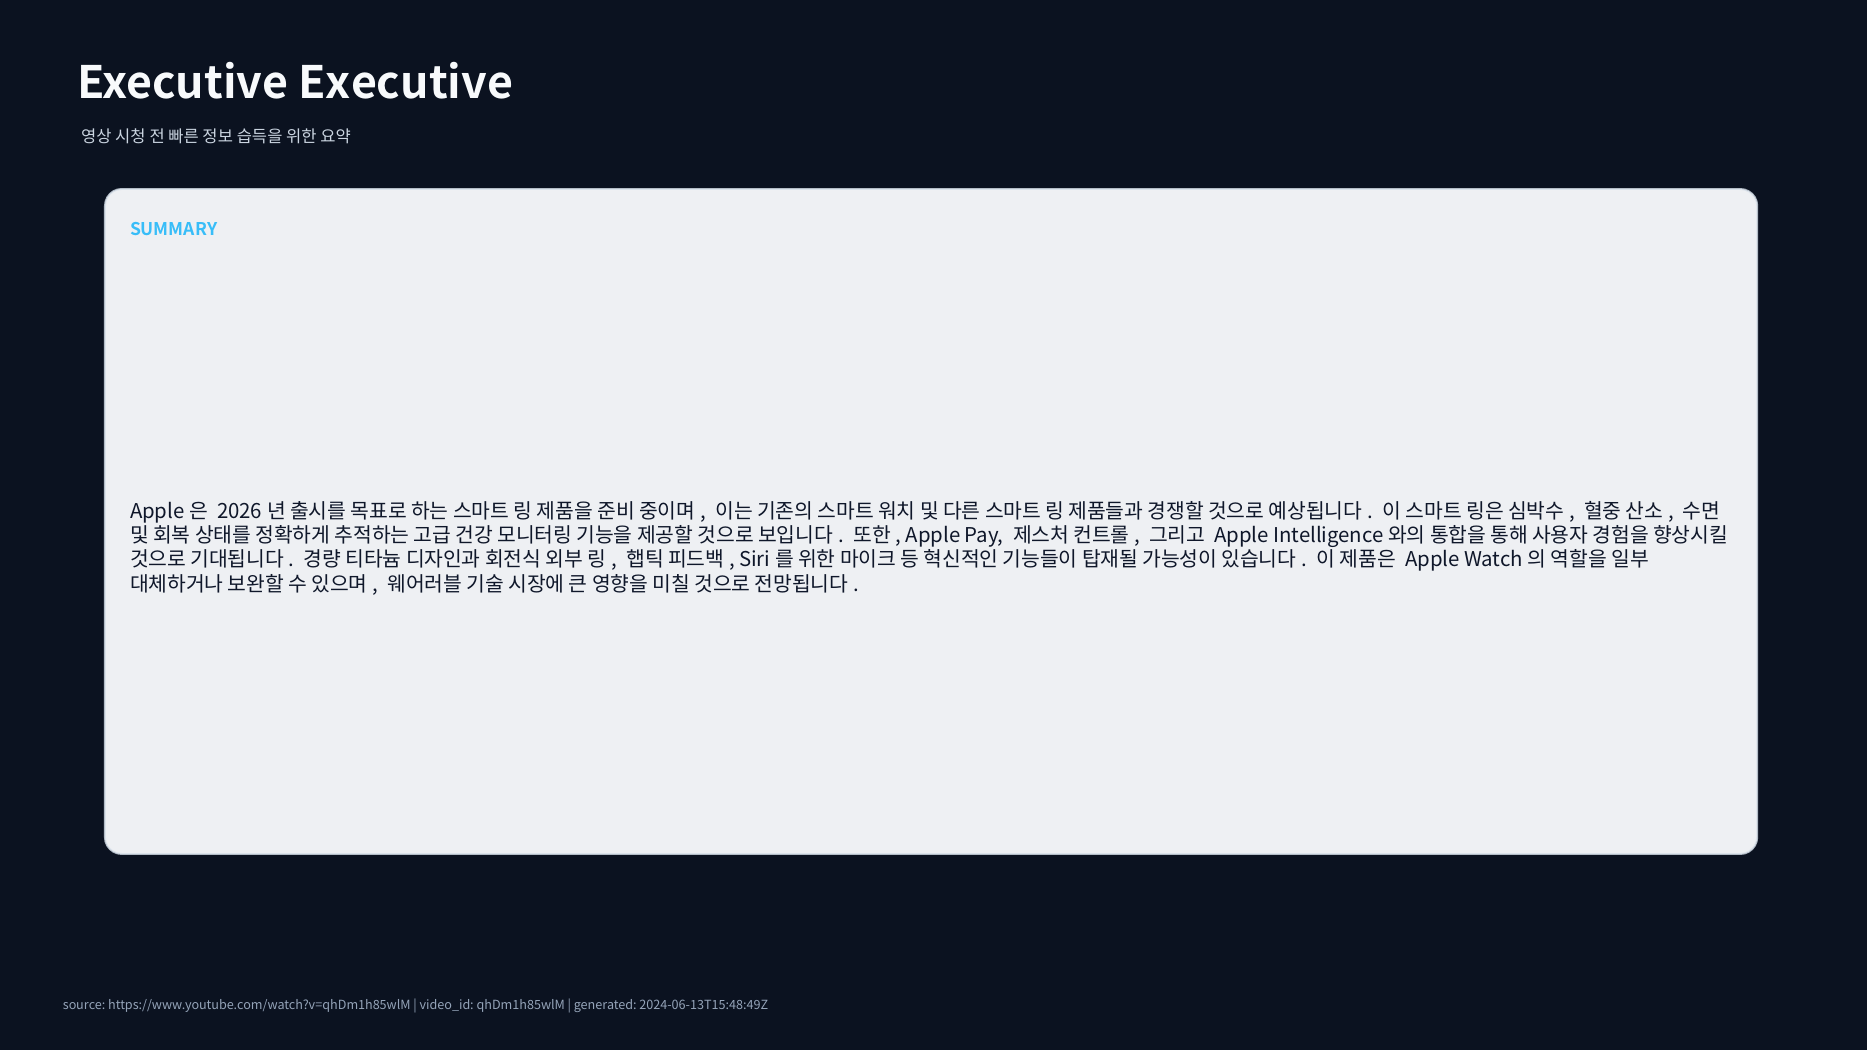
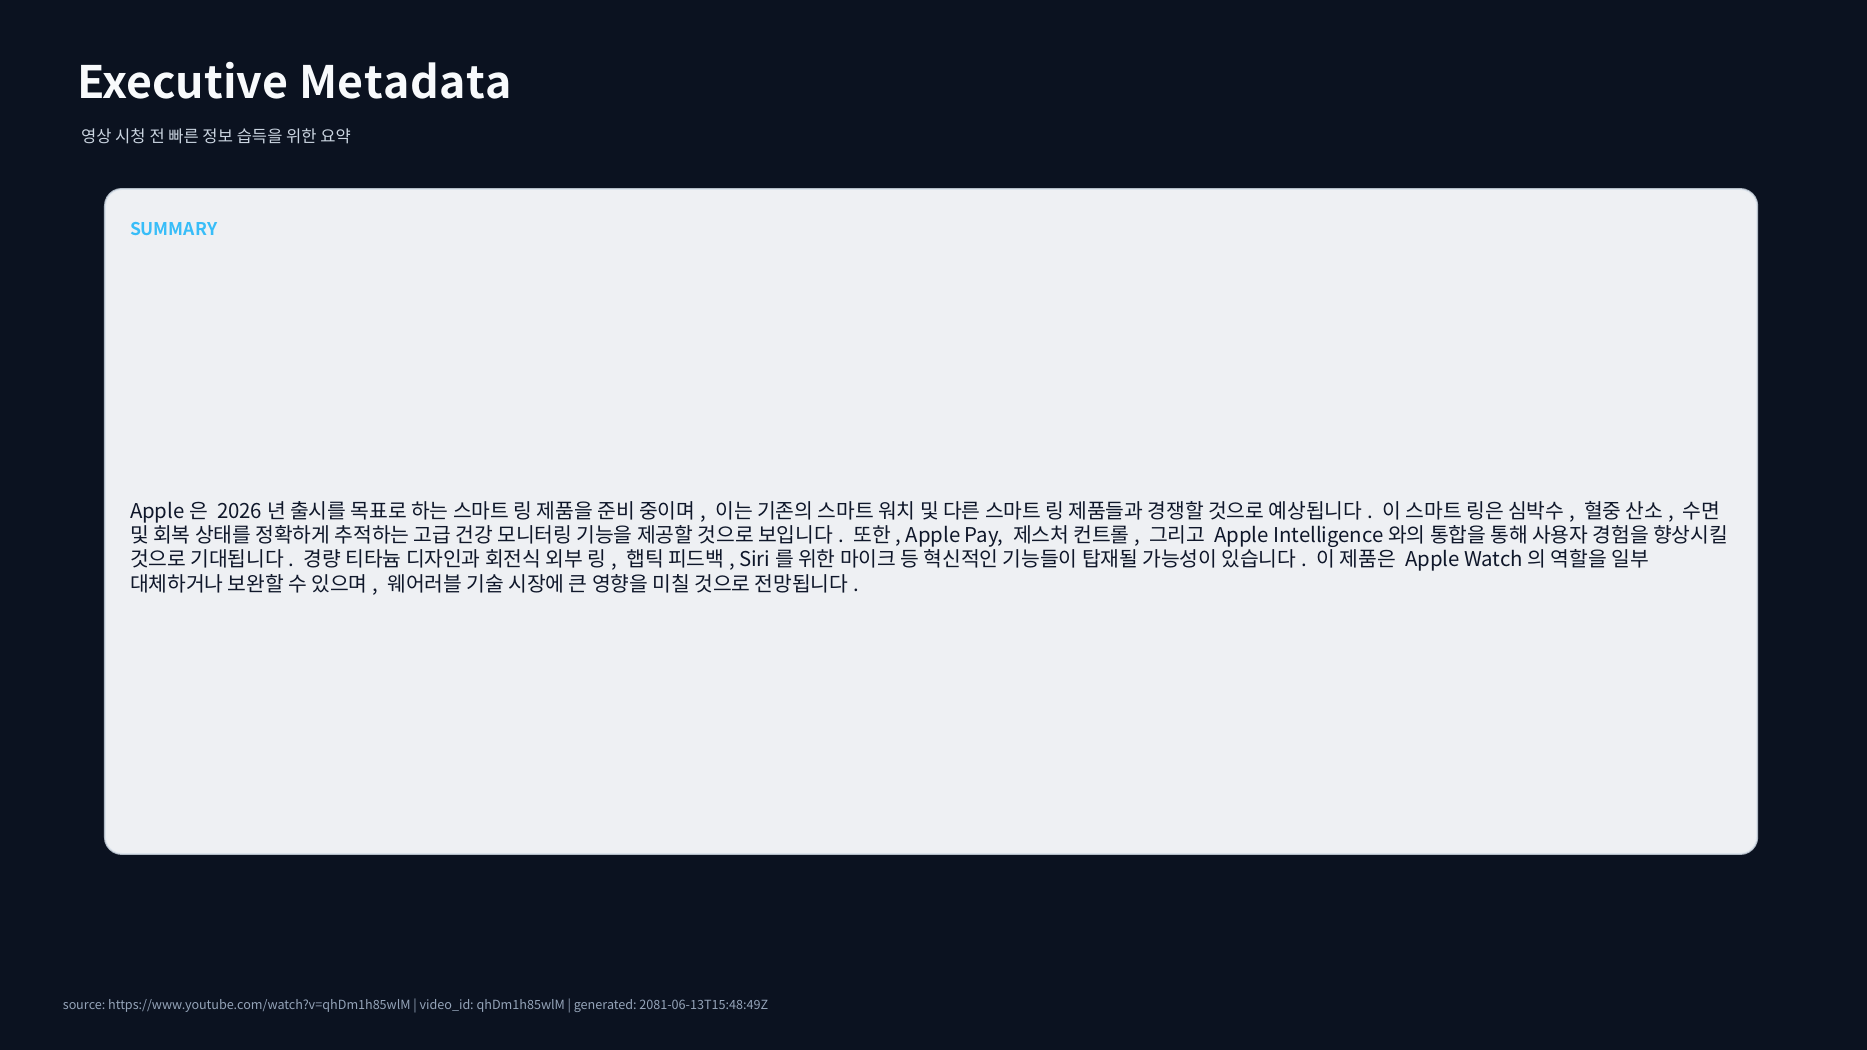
Executive Executive: Executive -> Metadata (406, 84)
2024-06-13T15:48:49Z: 2024-06-13T15:48:49Z -> 2081-06-13T15:48:49Z (704, 1006)
